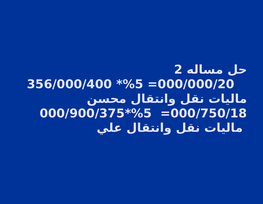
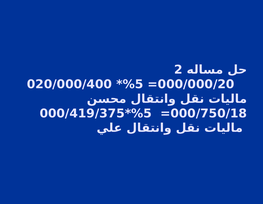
356/000/400: 356/000/400 -> 020/000/400 (69, 85)
000/900/375: 000/900/375 -> 000/419/375 (82, 114)
